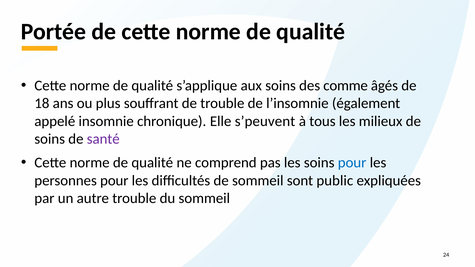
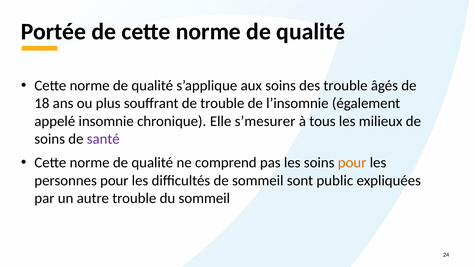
des comme: comme -> trouble (346, 86)
s’peuvent: s’peuvent -> s’mesurer (265, 121)
pour colour: blue -> orange (352, 163)
